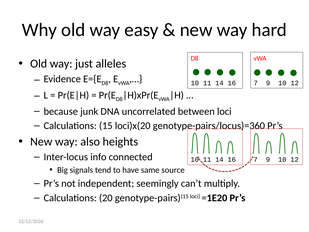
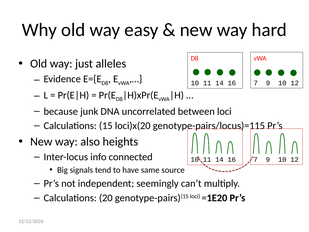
genotype-pairs/locus)=360: genotype-pairs/locus)=360 -> genotype-pairs/locus)=115 (209, 126)
